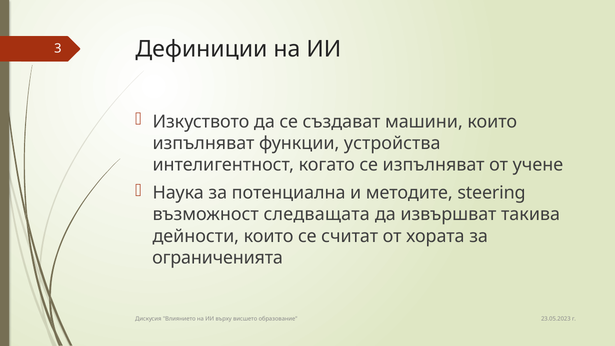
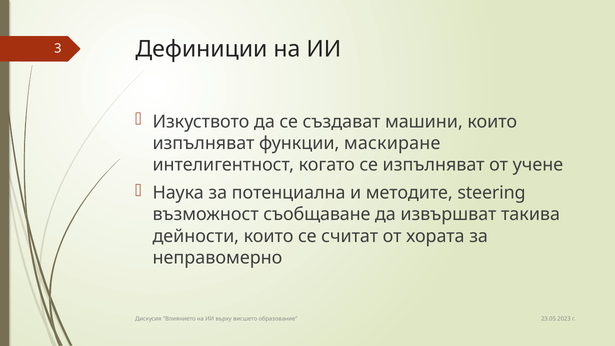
устройства: устройства -> маскиране (392, 143)
следващата: следващата -> съобщаване (317, 215)
ограниченията: ограниченията -> неправомерно (217, 258)
